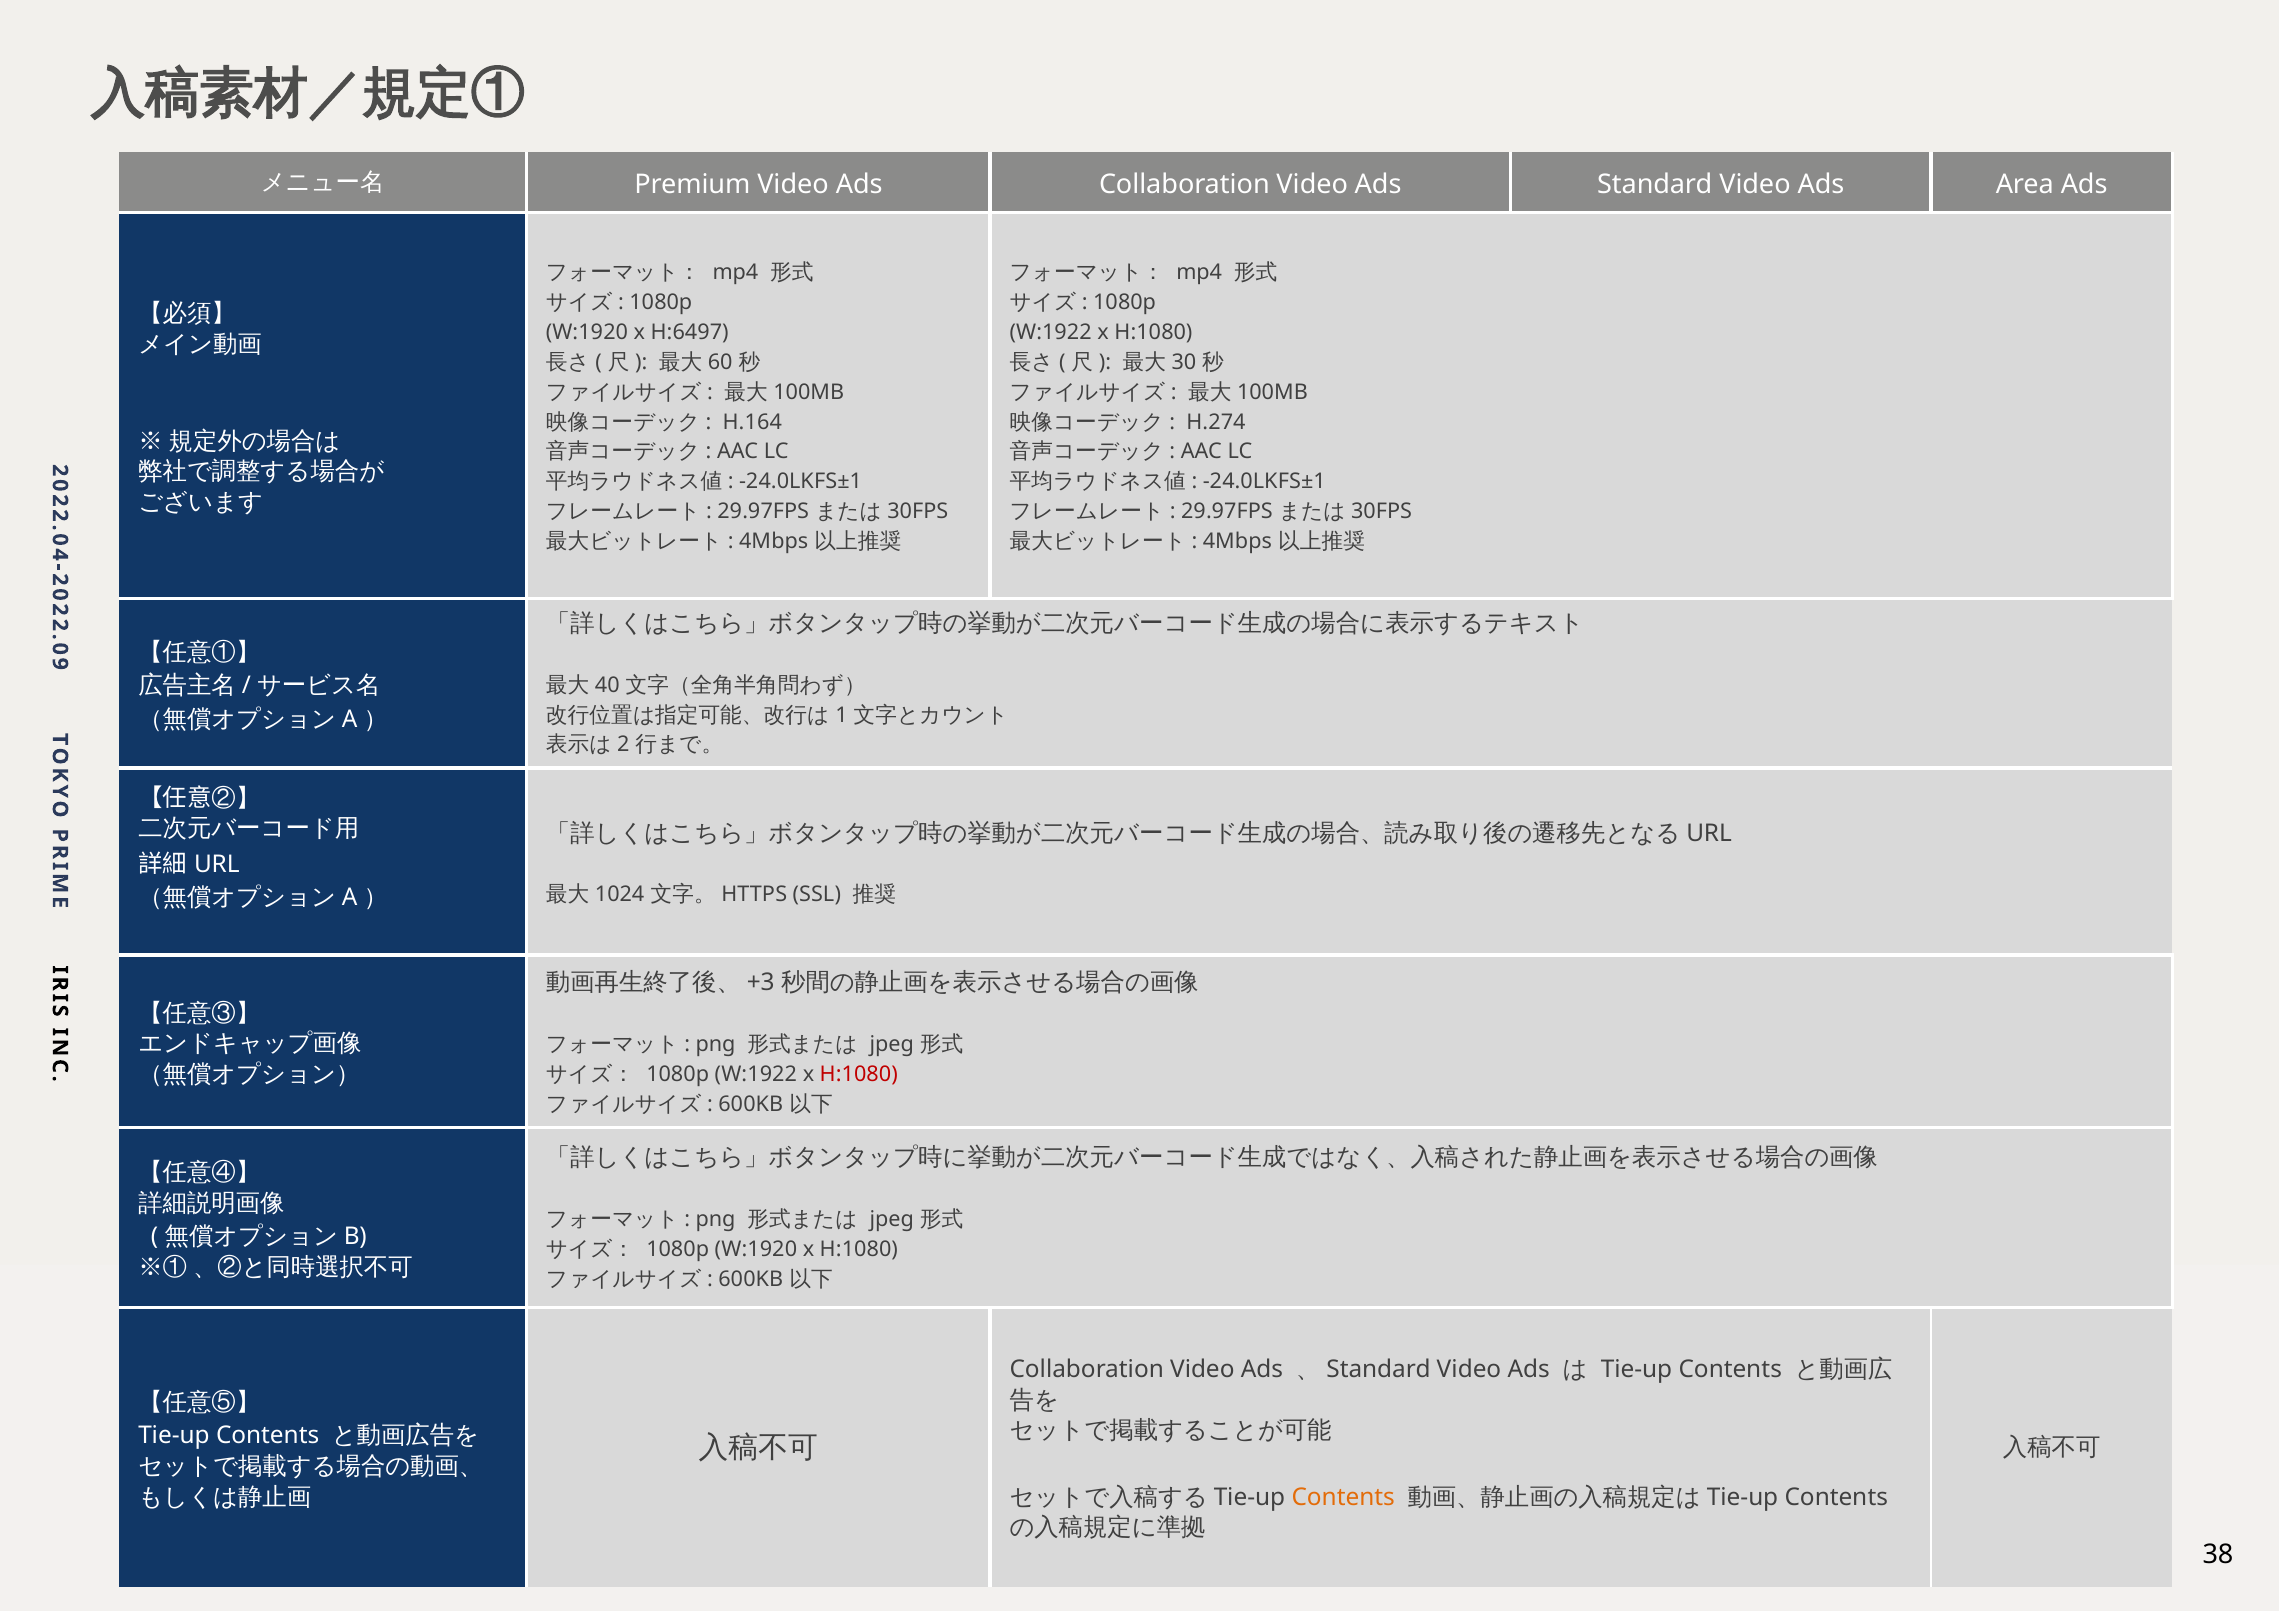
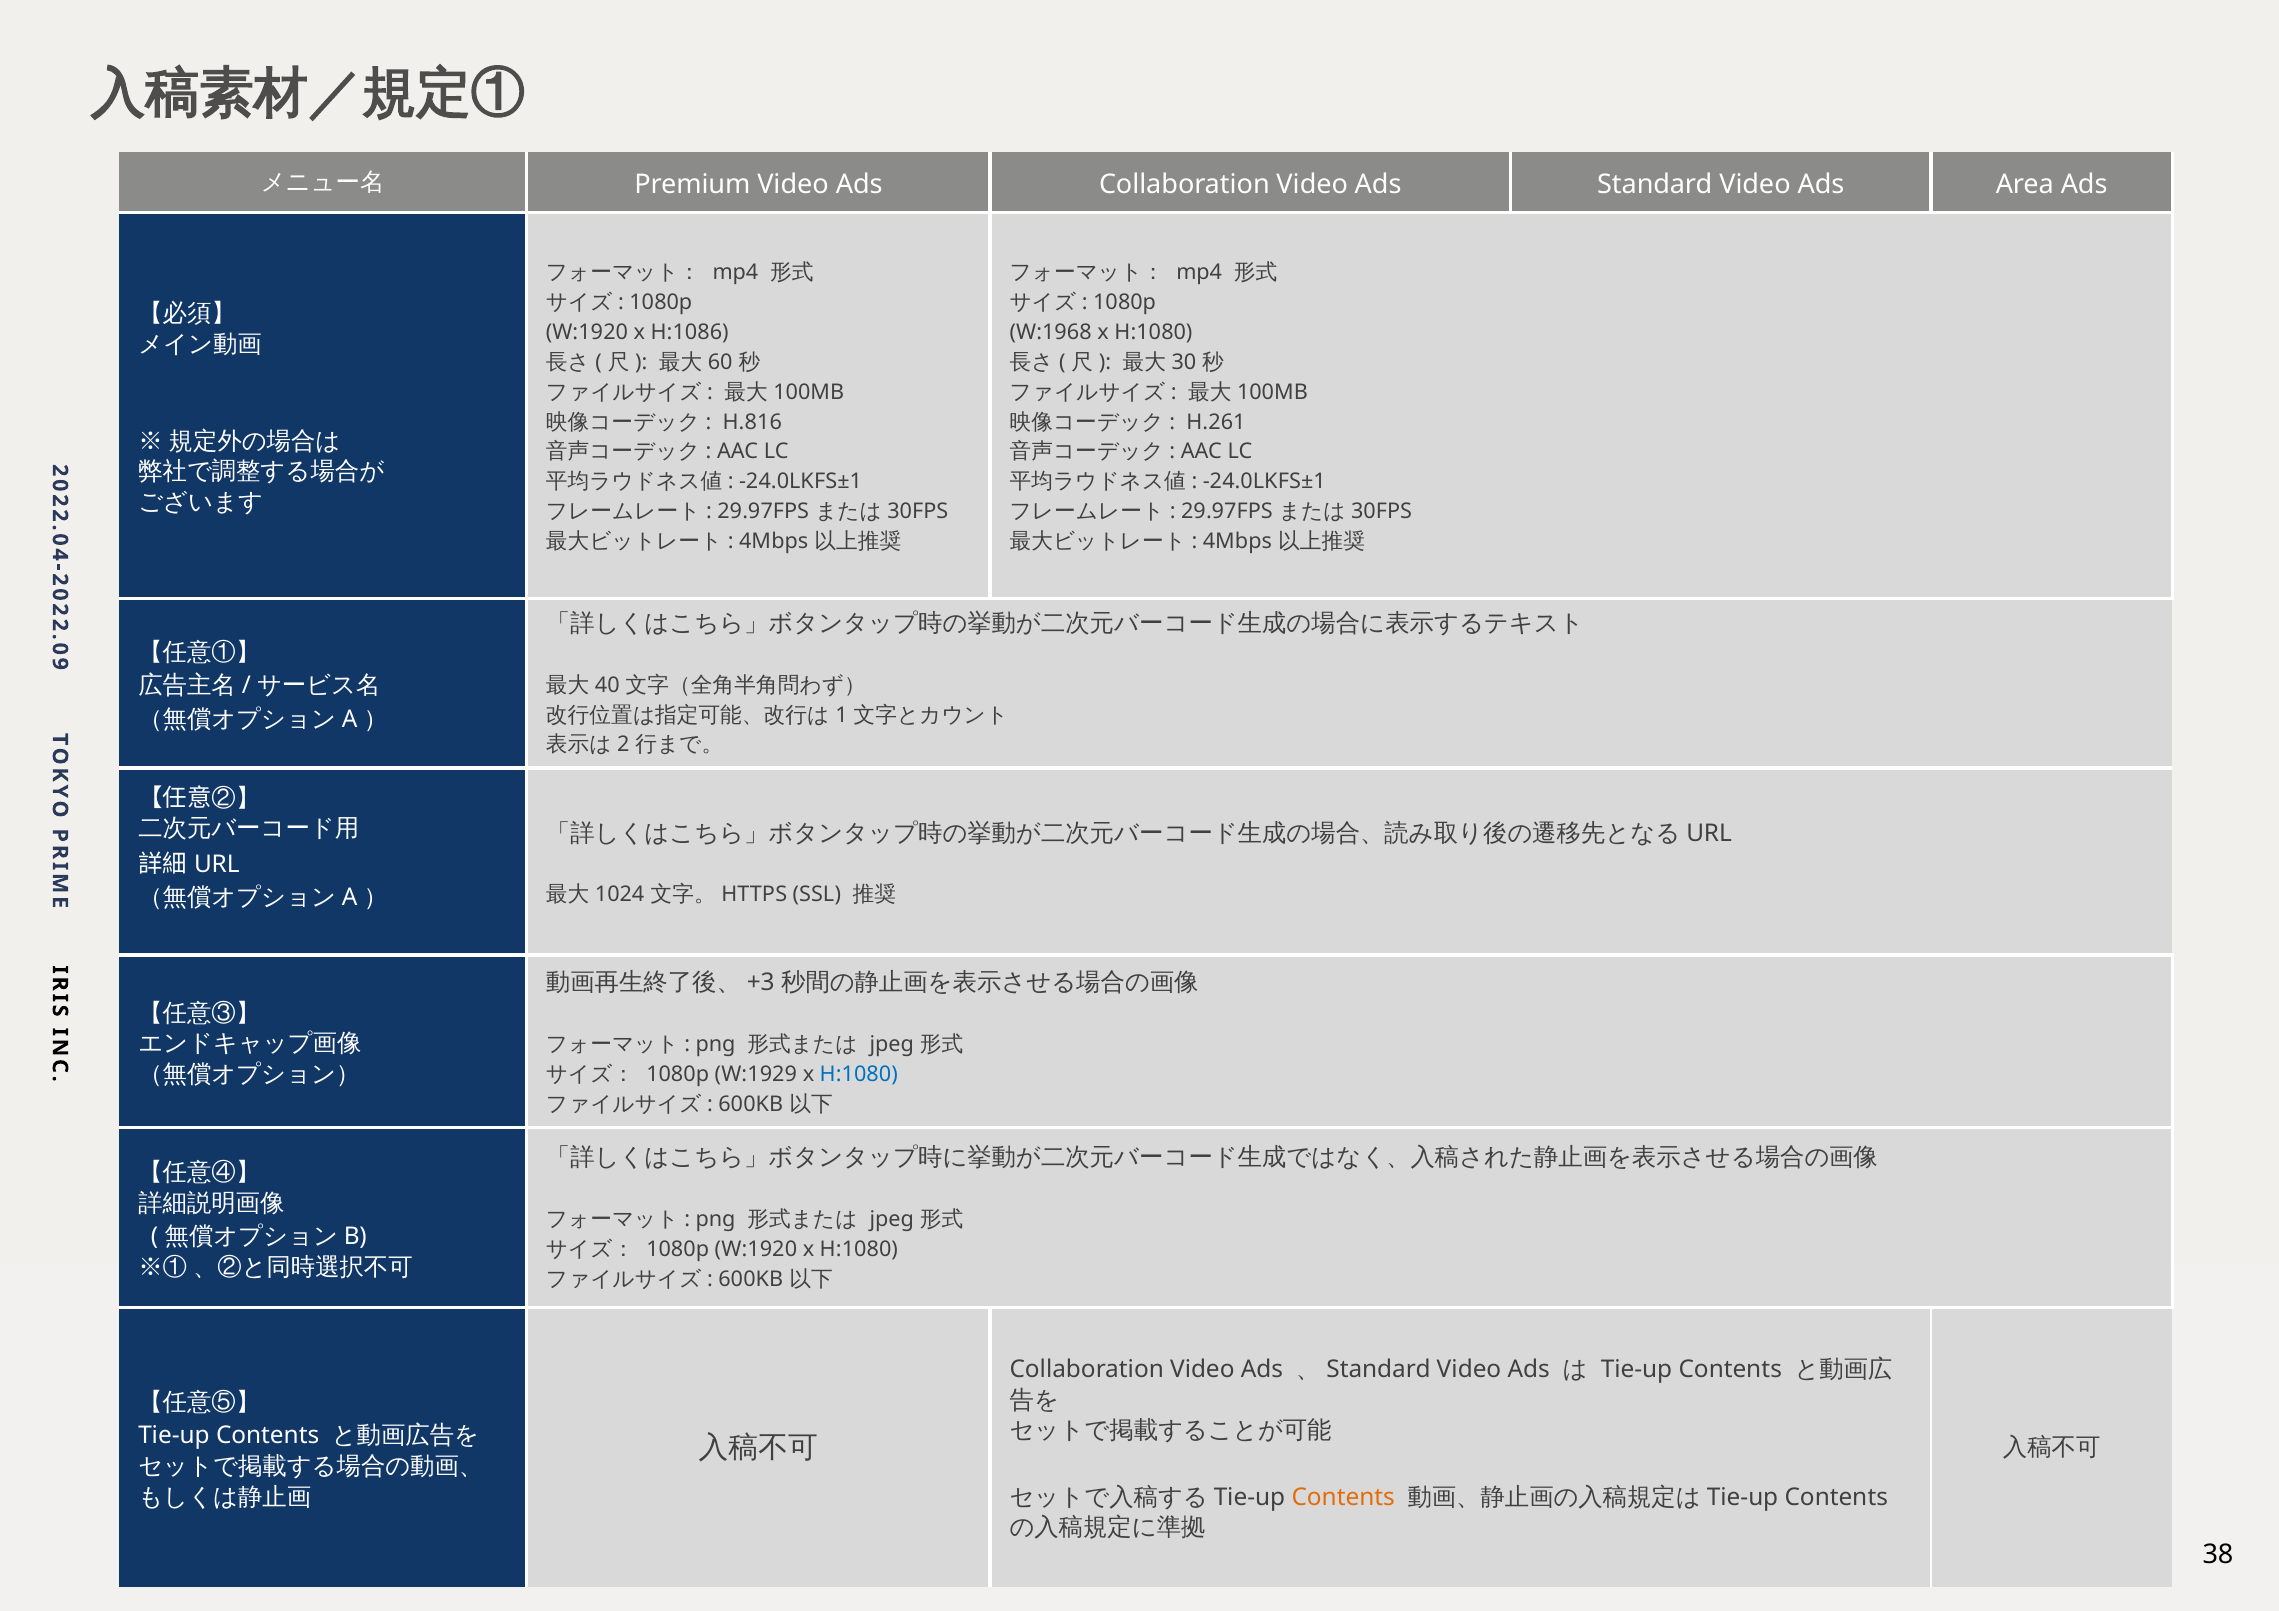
H:6497: H:6497 -> H:1086 (690, 332)
W:1922: W:1922 -> W:1968 (1051, 332)
H.164: H.164 -> H.816 (752, 422)
H.274: H.274 -> H.261 (1216, 422)
W:1922: W:1922 -> W:1929 (756, 1074)
H:1080 colour: red -> blue (859, 1074)
